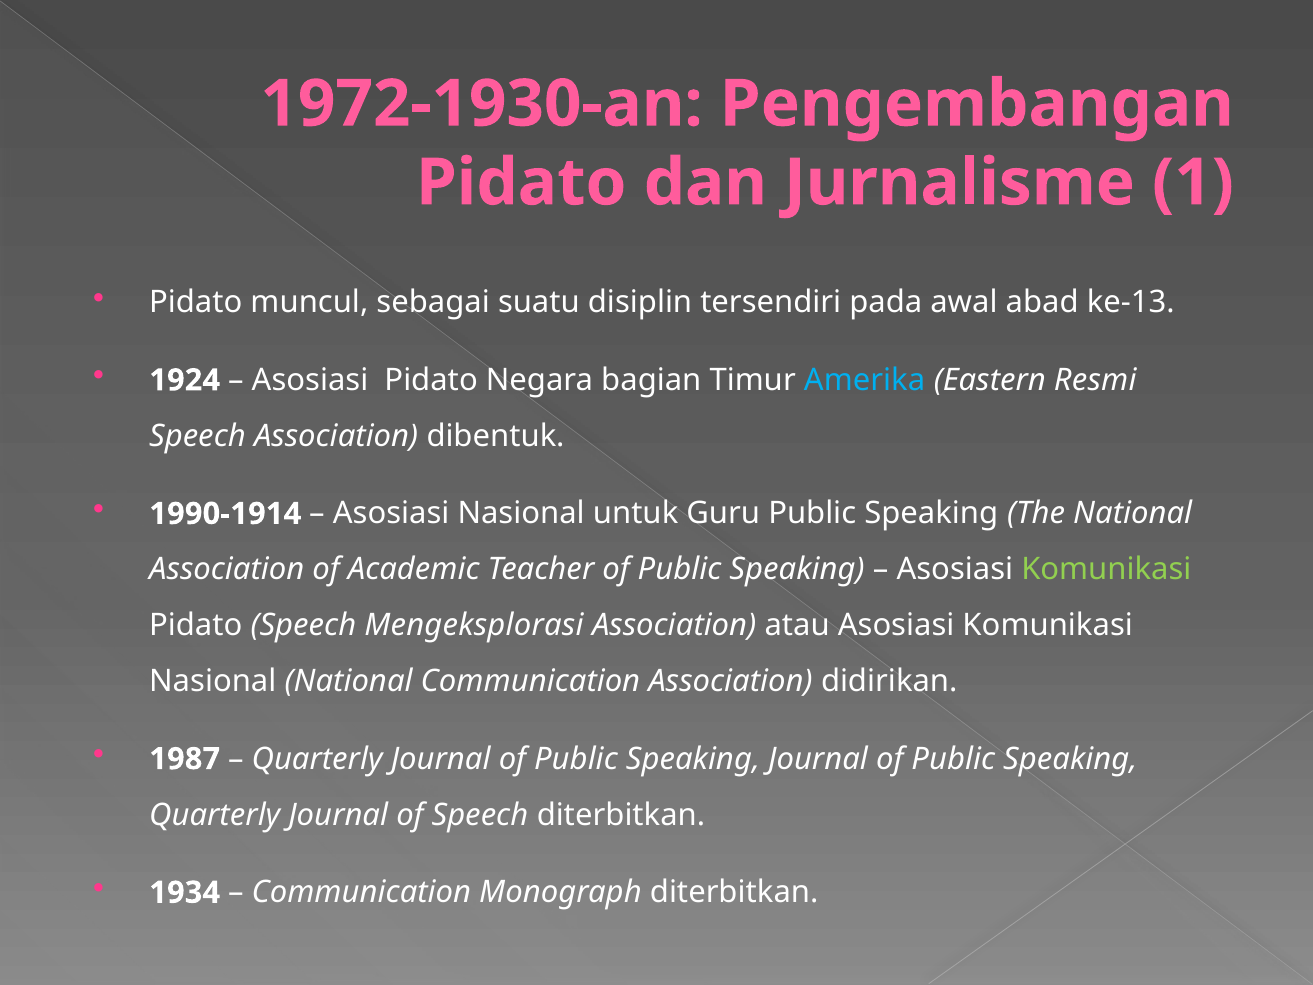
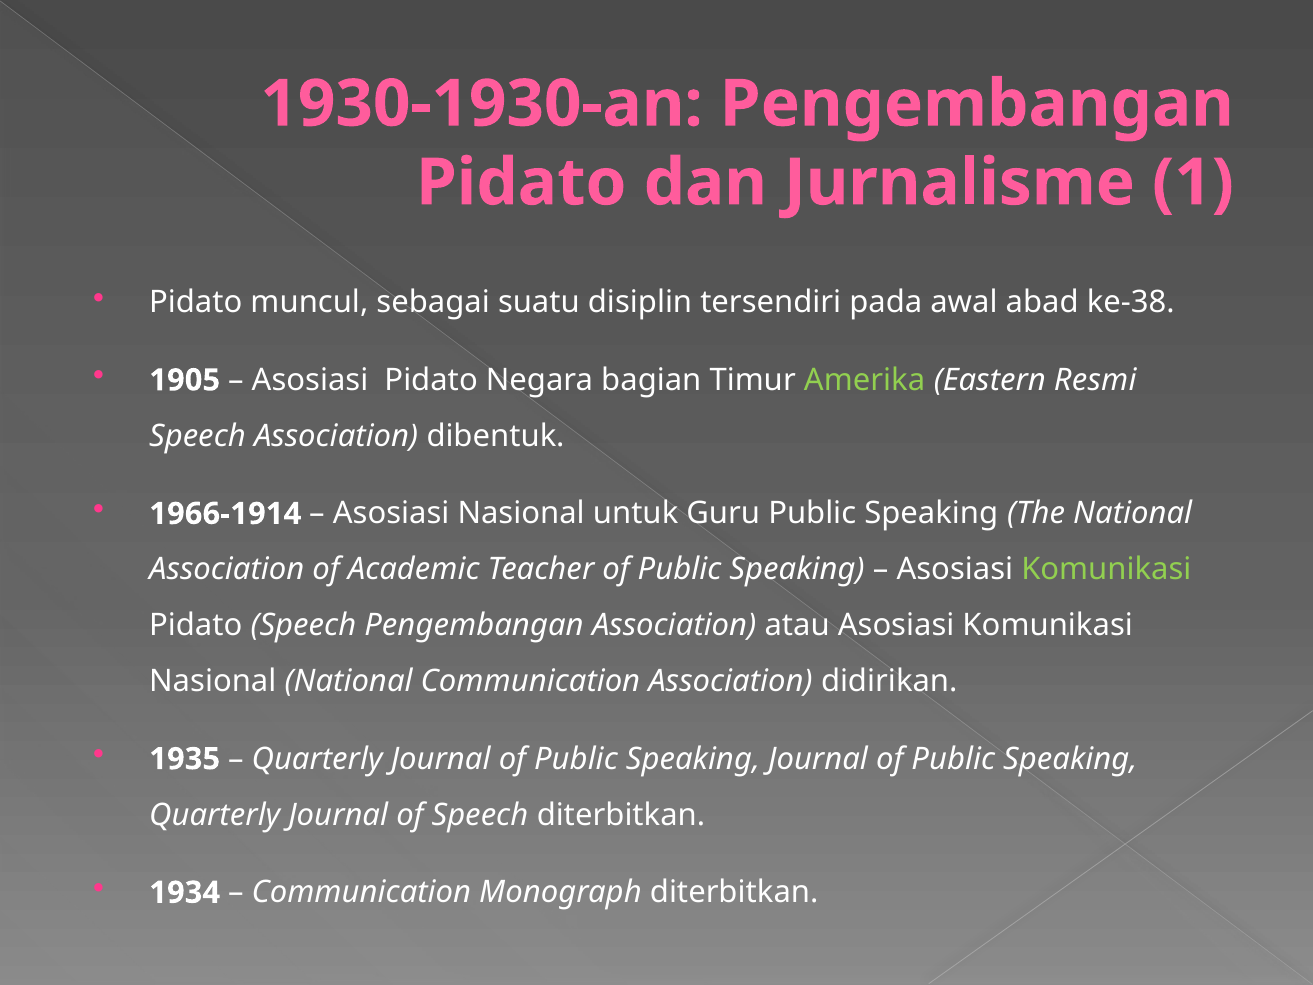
1972-1930-an: 1972-1930-an -> 1930-1930-an (482, 104)
ke-13: ke-13 -> ke-38 (1131, 302)
1924: 1924 -> 1905 (185, 380)
Amerika colour: light blue -> light green (865, 380)
1990-1914: 1990-1914 -> 1966-1914 (225, 514)
Speech Mengeksplorasi: Mengeksplorasi -> Pengembangan (474, 625)
1987: 1987 -> 1935 (185, 759)
